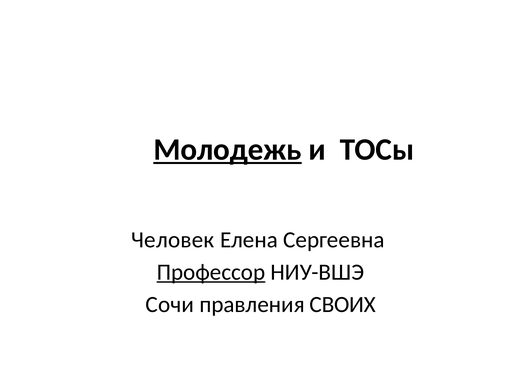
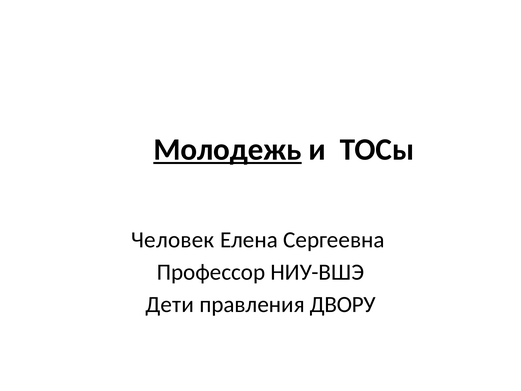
Профессор underline: present -> none (211, 272)
Сочи: Сочи -> Дети (170, 304)
СВОИХ: СВОИХ -> ДВОРУ (343, 304)
